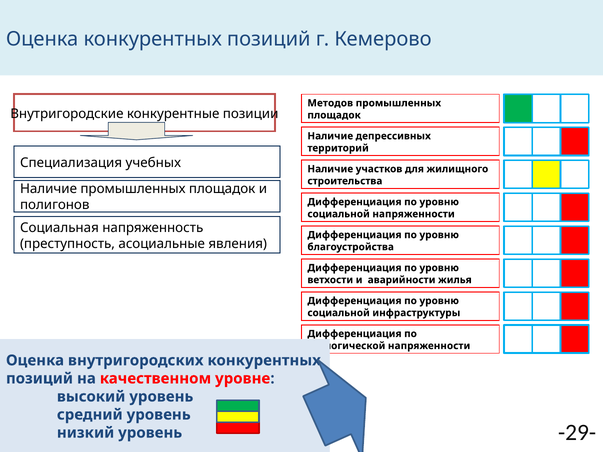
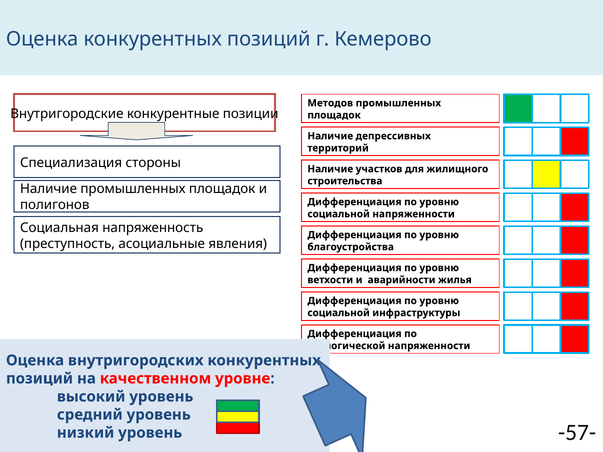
учебных: учебных -> стороны (153, 163)
-29-: -29- -> -57- (577, 433)
